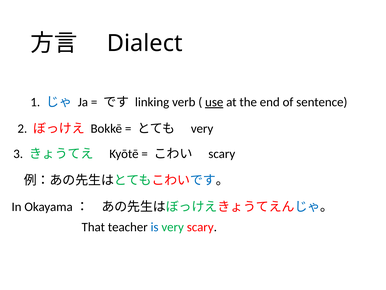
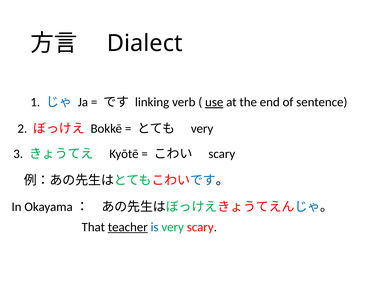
teacher underline: none -> present (128, 227)
